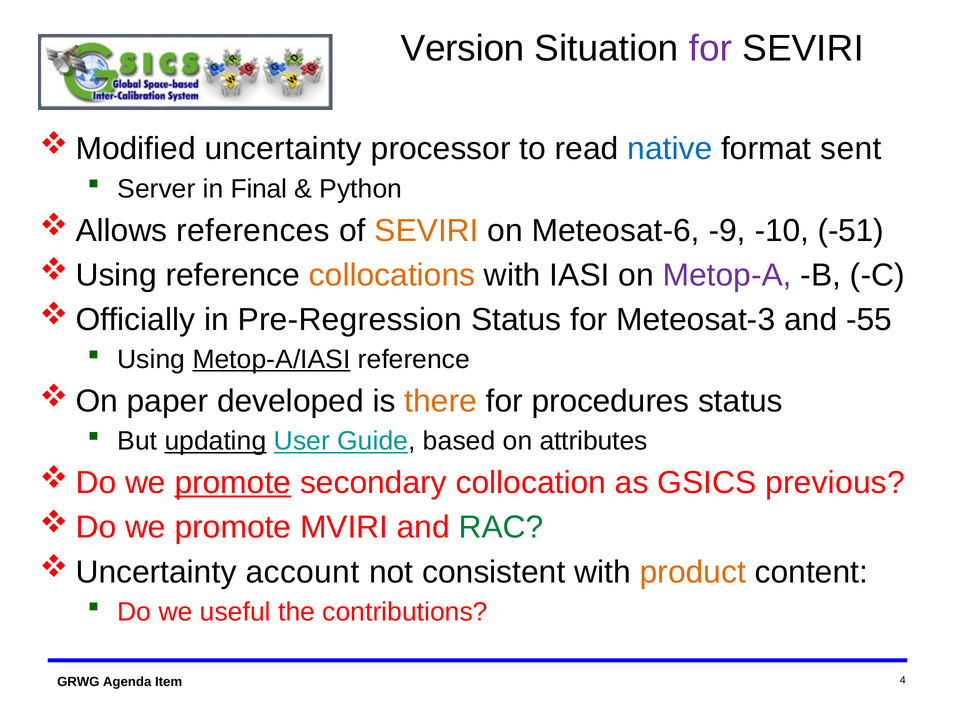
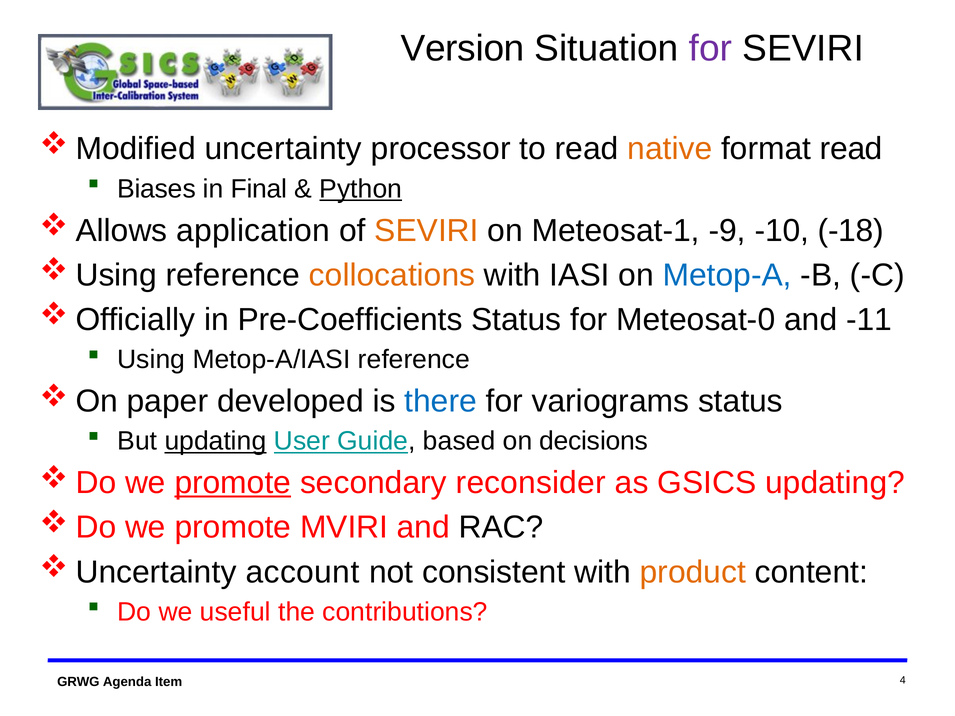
native colour: blue -> orange (670, 149)
format sent: sent -> read (851, 149)
Server: Server -> Biases (157, 189)
Python underline: none -> present (361, 189)
references: references -> application (253, 231)
Meteosat-6: Meteosat-6 -> Meteosat-1 (616, 231)
-51: -51 -> -18 (851, 231)
Metop-A colour: purple -> blue (727, 275)
Pre-Regression: Pre-Regression -> Pre-Coefficients (350, 320)
Meteosat-3: Meteosat-3 -> Meteosat-0 (696, 320)
-55: -55 -> -11 (869, 320)
Metop-A/IASI underline: present -> none (272, 360)
there colour: orange -> blue (441, 401)
procedures: procedures -> variograms (610, 401)
attributes: attributes -> decisions (594, 441)
collocation: collocation -> reconsider (531, 483)
GSICS previous: previous -> updating (835, 483)
RAC colour: green -> black (501, 528)
